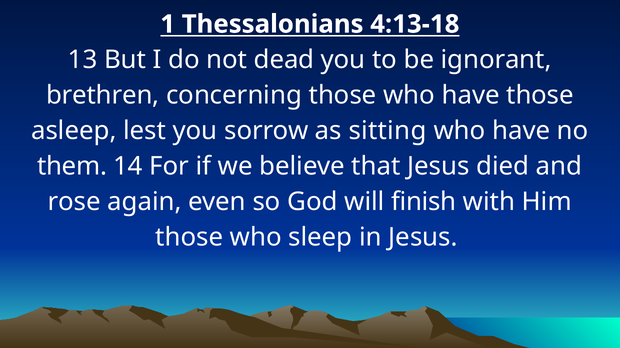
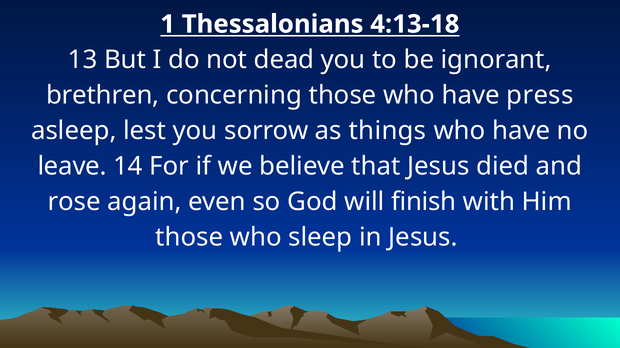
have those: those -> press (540, 95)
sitting: sitting -> things (388, 131)
them: them -> leave (72, 167)
